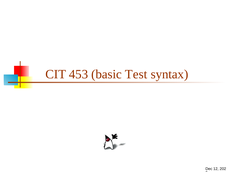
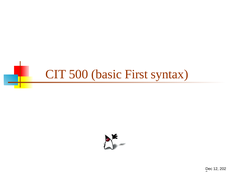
453: 453 -> 500 (79, 74)
Test: Test -> First (136, 74)
